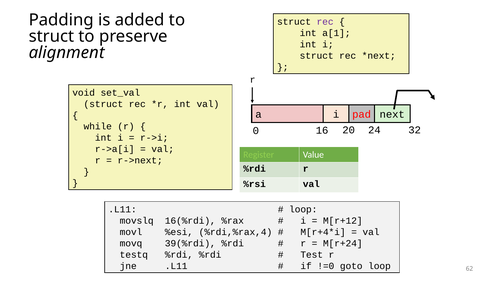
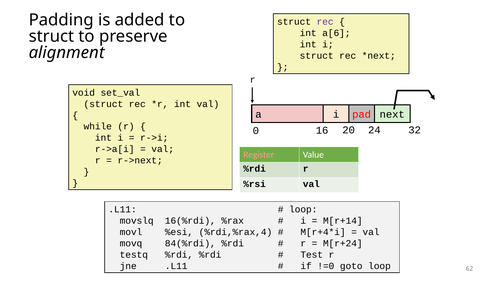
a[1: a[1 -> a[6 (336, 33)
Register colour: light green -> pink (259, 155)
M[r+12: M[r+12 -> M[r+14 (343, 221)
39(%rdi: 39(%rdi -> 84(%rdi (190, 244)
